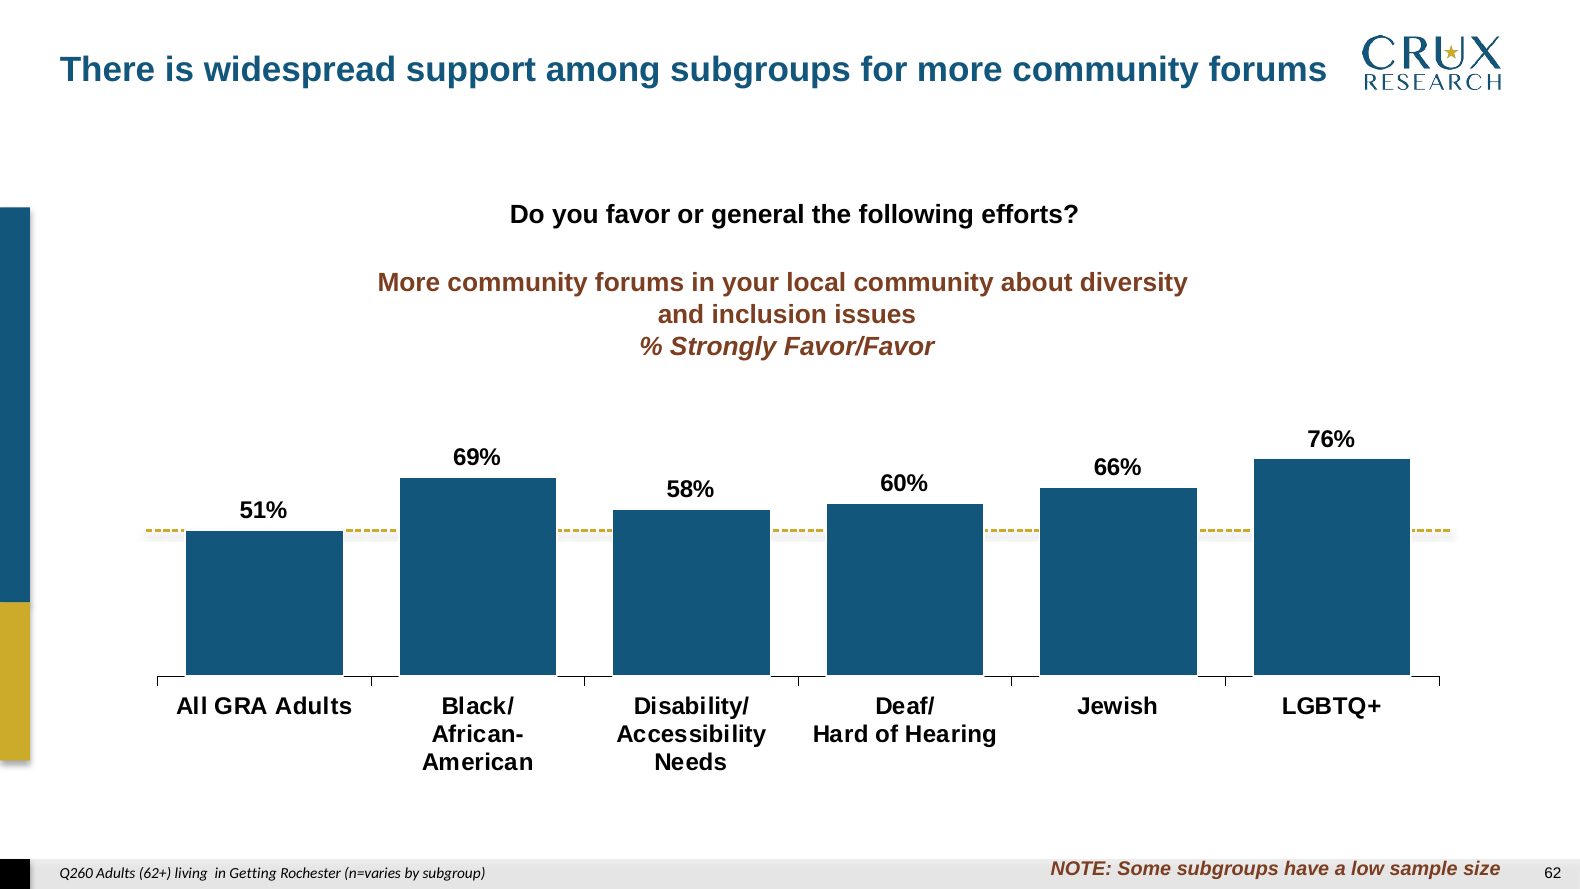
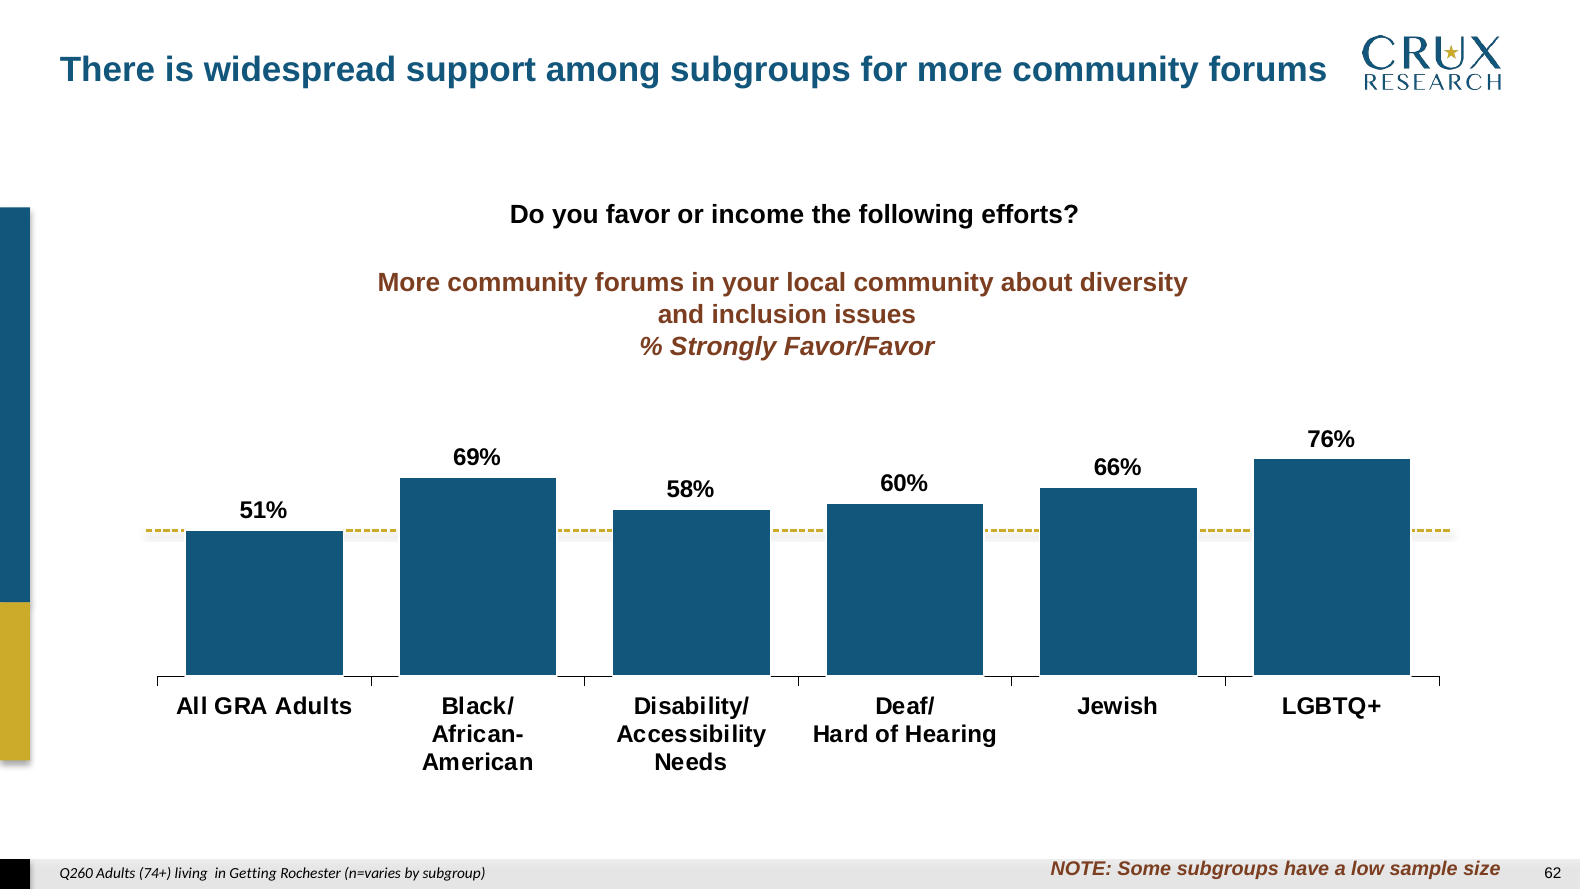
general: general -> income (758, 215)
62+: 62+ -> 74+ (155, 873)
